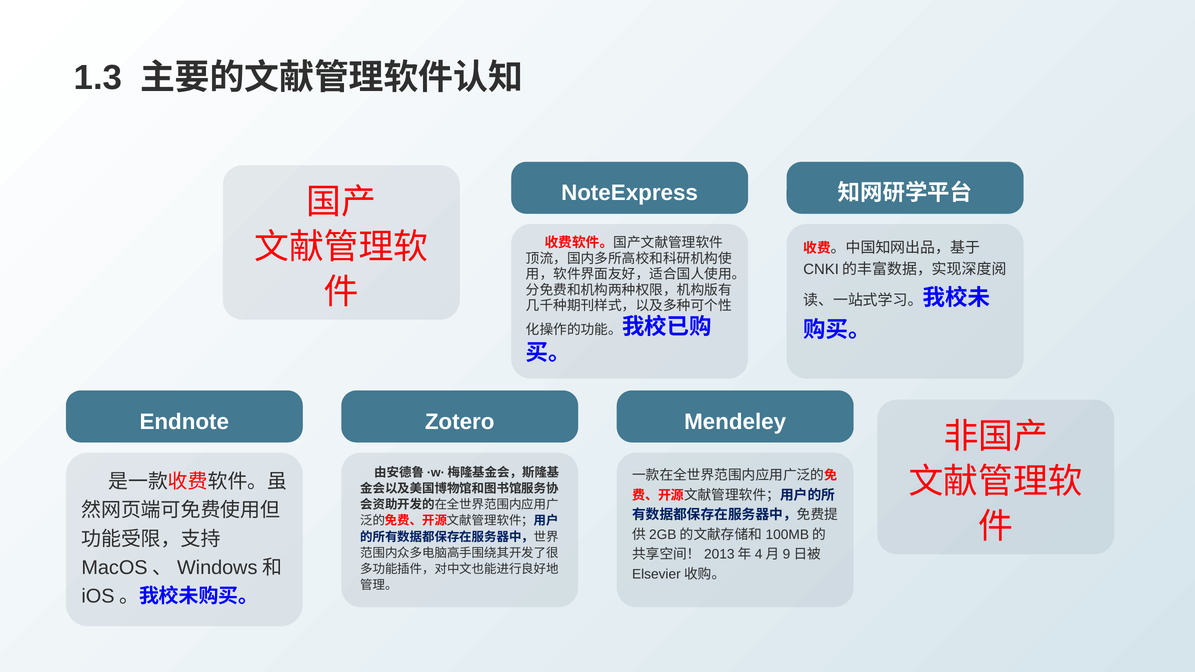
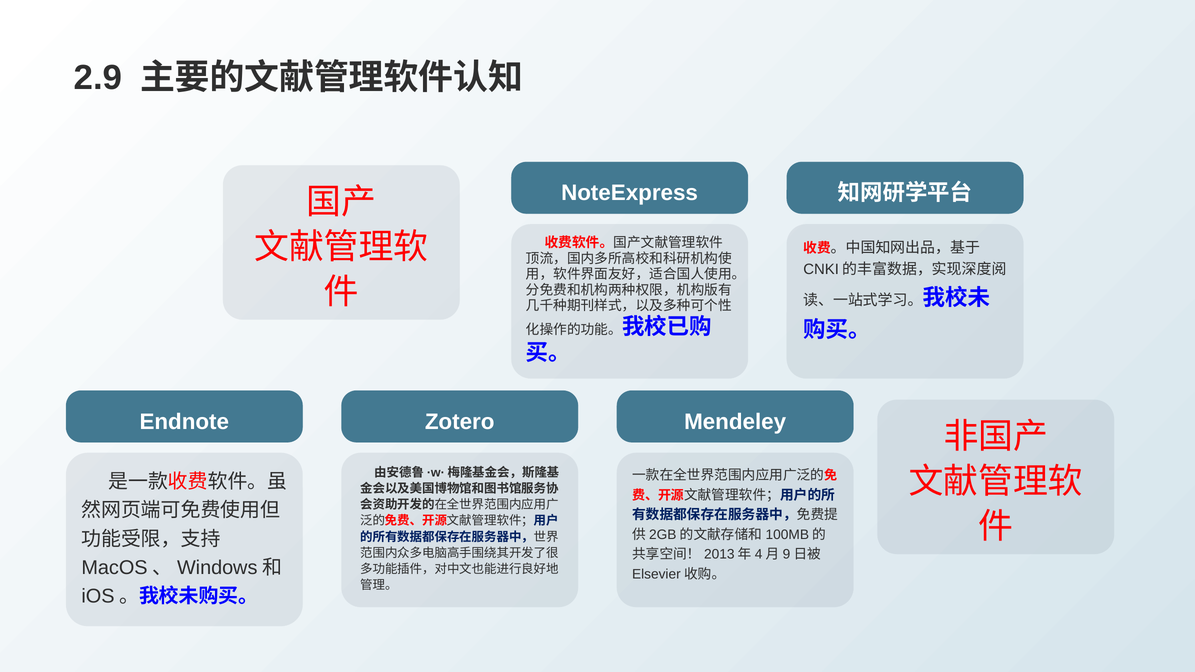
1.3: 1.3 -> 2.9 (98, 78)
